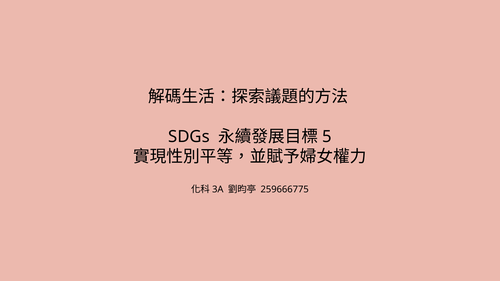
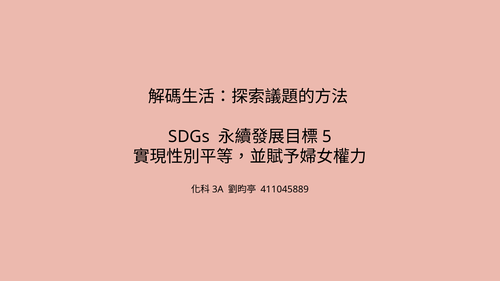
259666775: 259666775 -> 411045889 (285, 189)
